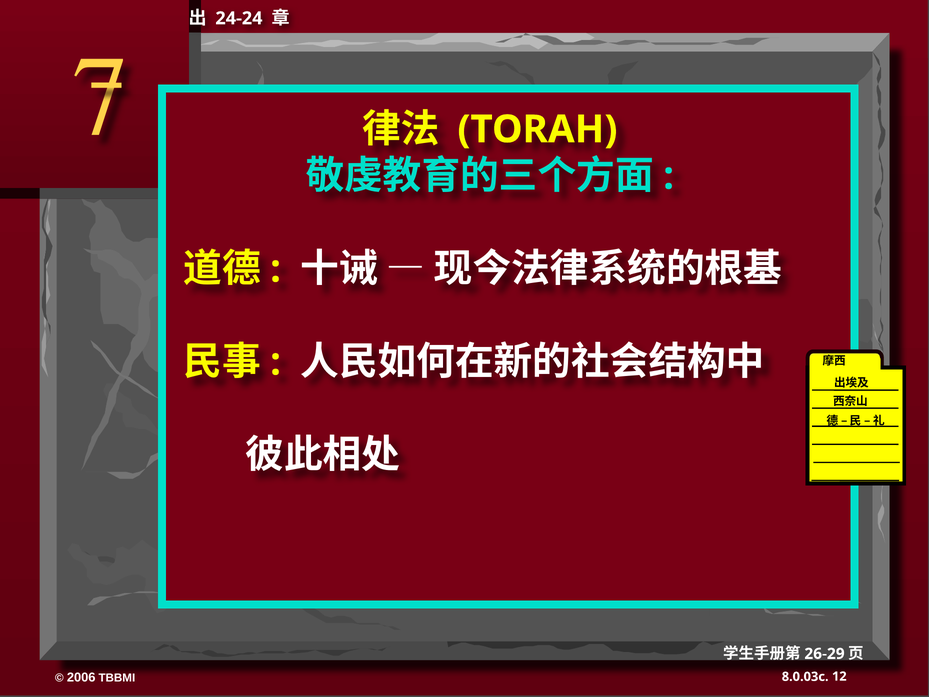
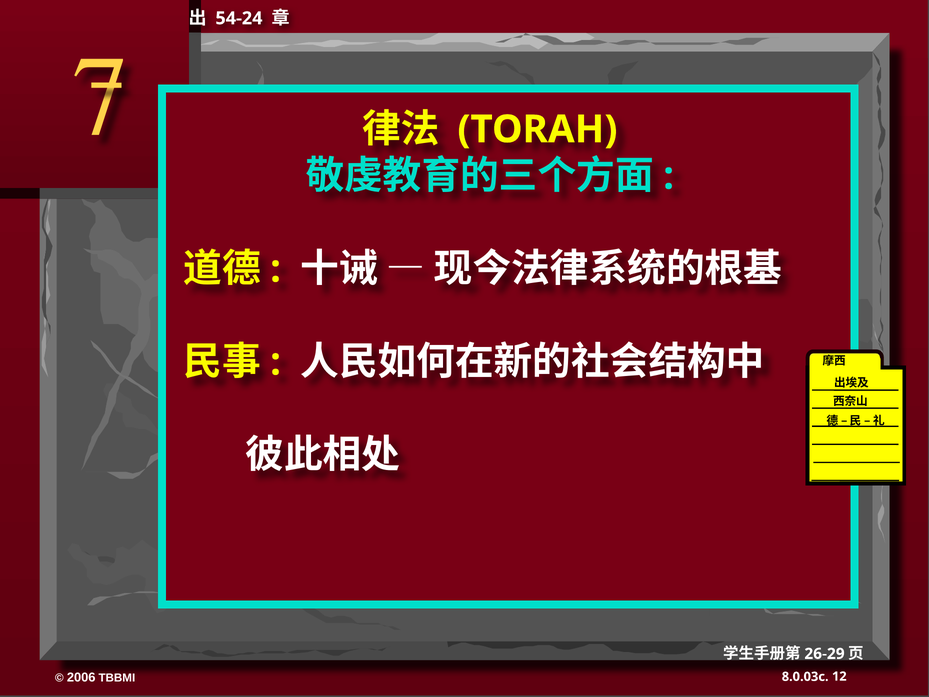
24-24: 24-24 -> 54-24 (239, 18)
